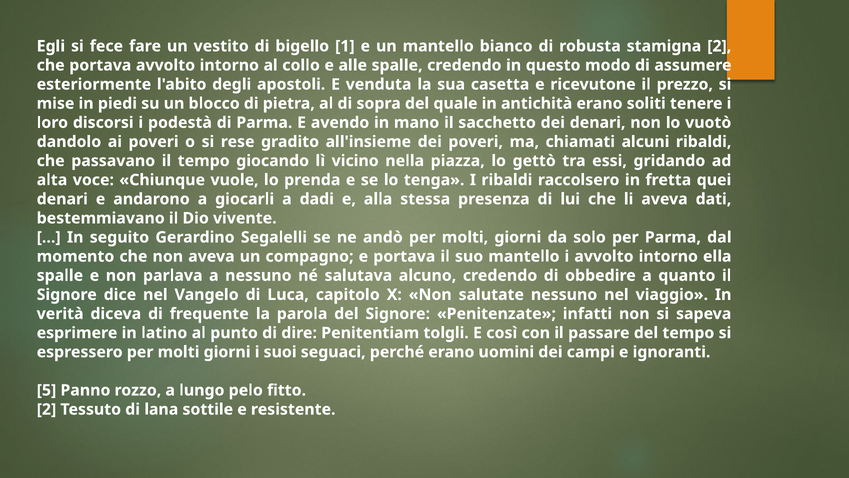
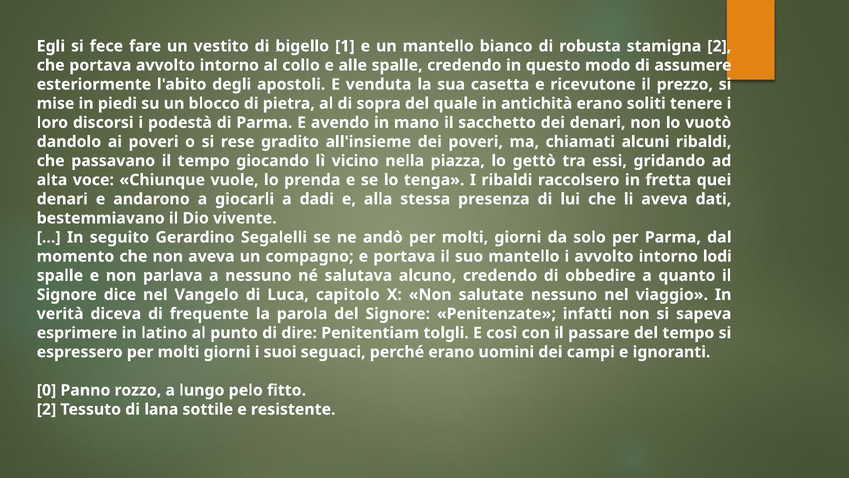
ella: ella -> lodi (717, 256)
5: 5 -> 0 (46, 390)
